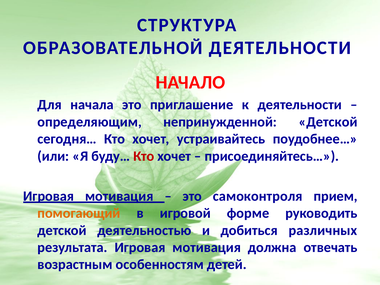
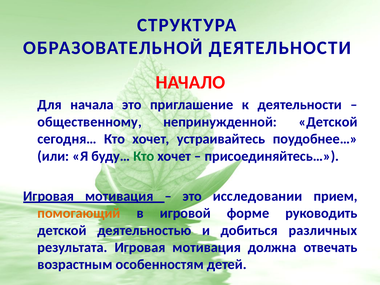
определяющим: определяющим -> общественному (90, 122)
Кто colour: red -> green (144, 156)
самоконтроля: самоконтроля -> исследовании (258, 196)
